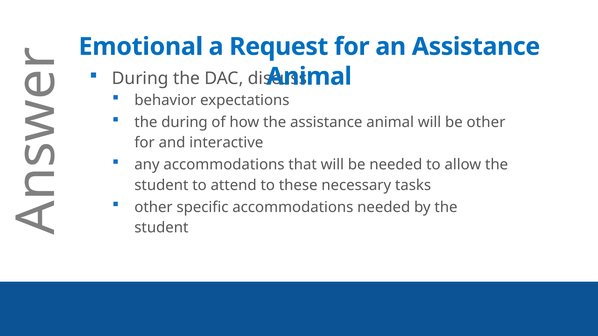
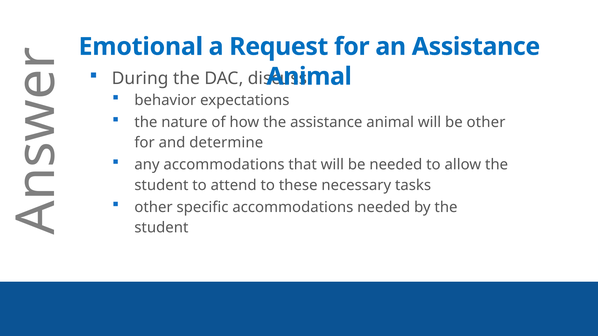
the during: during -> nature (184, 122)
interactive: interactive -> determine (226, 143)
